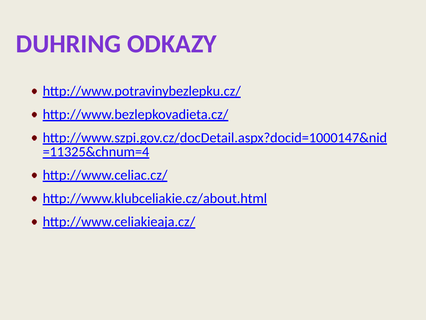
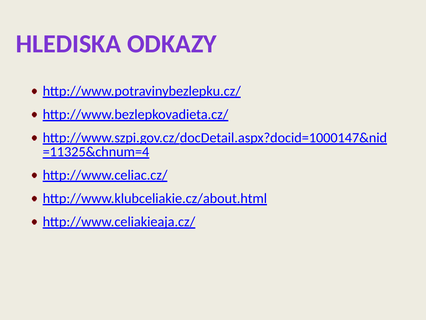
DUHRING: DUHRING -> HLEDISKA (69, 44)
